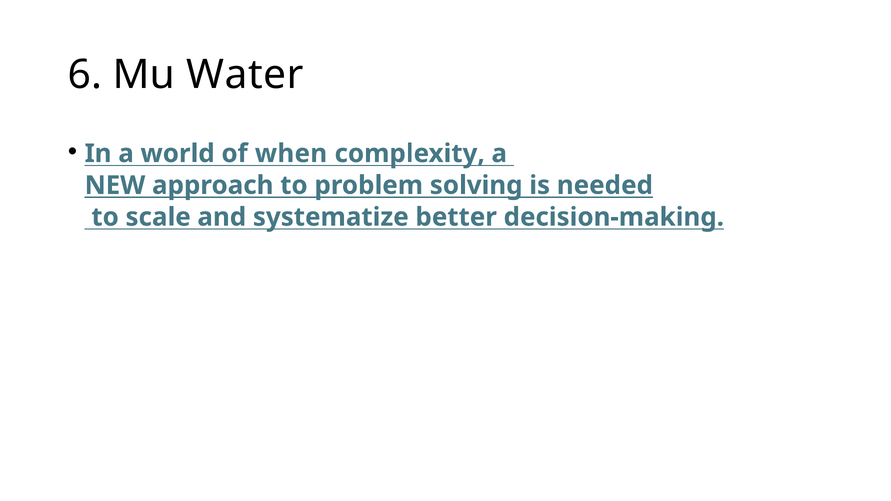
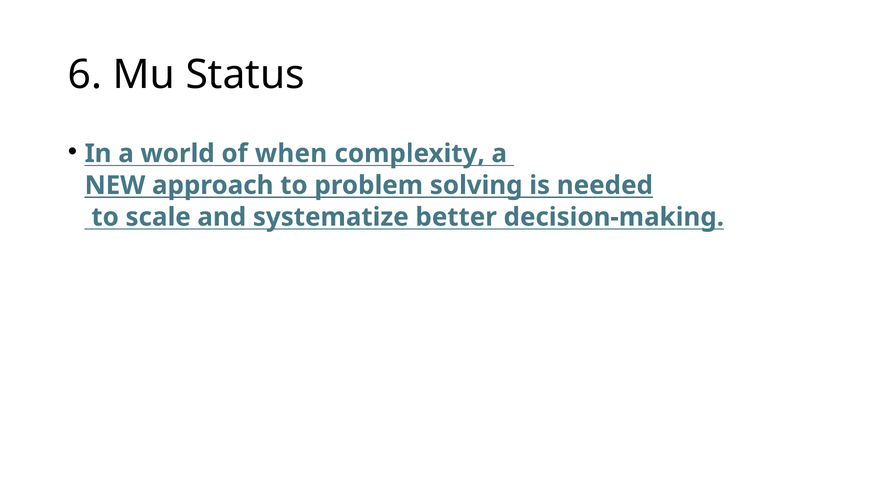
Water: Water -> Status (245, 75)
